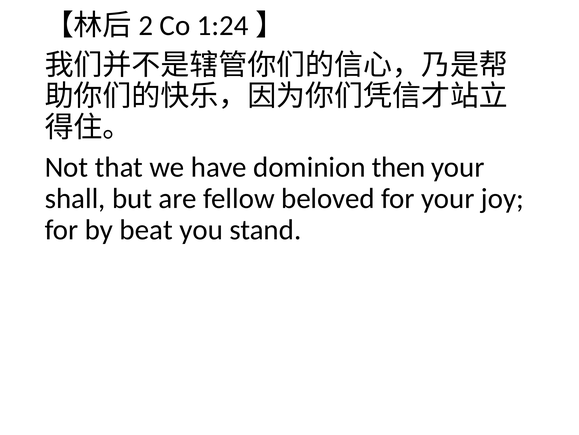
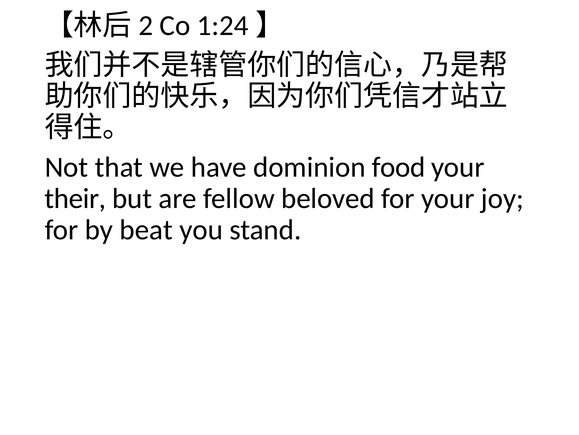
then: then -> food (399, 167)
shall: shall -> their (75, 198)
